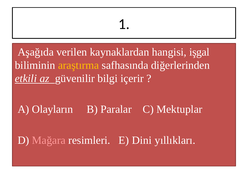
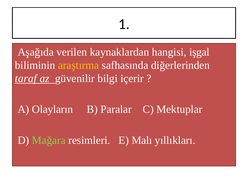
etkili: etkili -> taraf (26, 78)
Mağara colour: pink -> light green (49, 140)
Dini: Dini -> Malı (142, 140)
